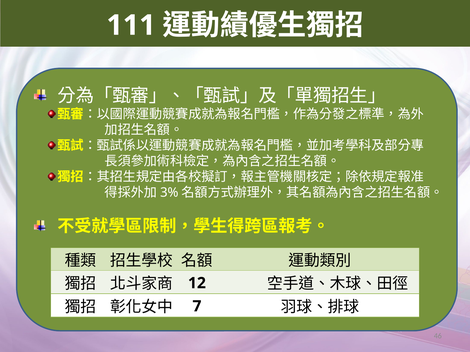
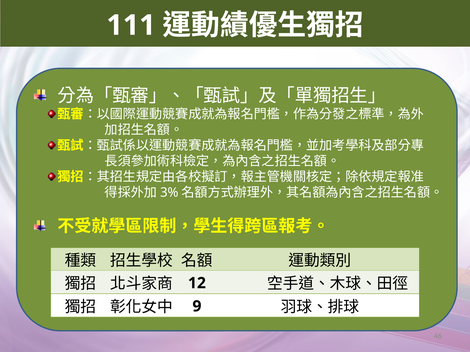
7: 7 -> 9 (197, 307)
